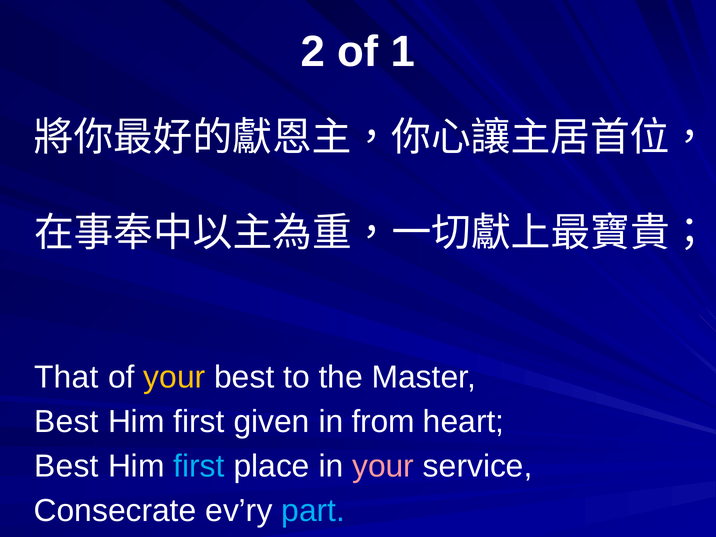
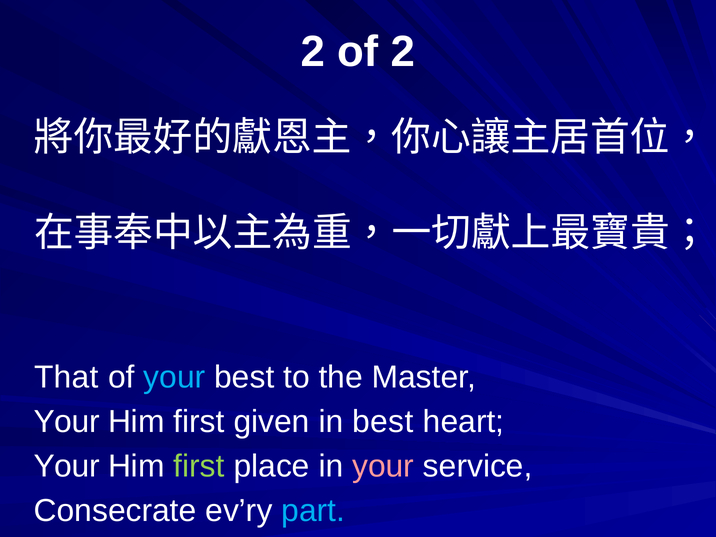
of 1: 1 -> 2 (403, 52)
your colour: yellow -> light blue (174, 377)
Best: Best -> Your (67, 422)
in from: from -> best (383, 422)
Best: Best -> Your (67, 466)
first colour: light blue -> light green (199, 466)
